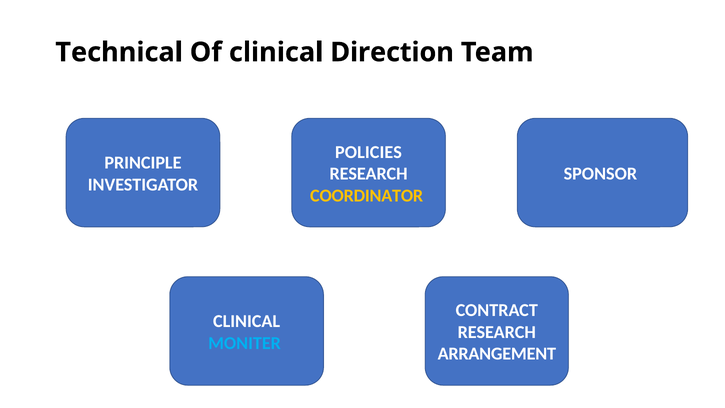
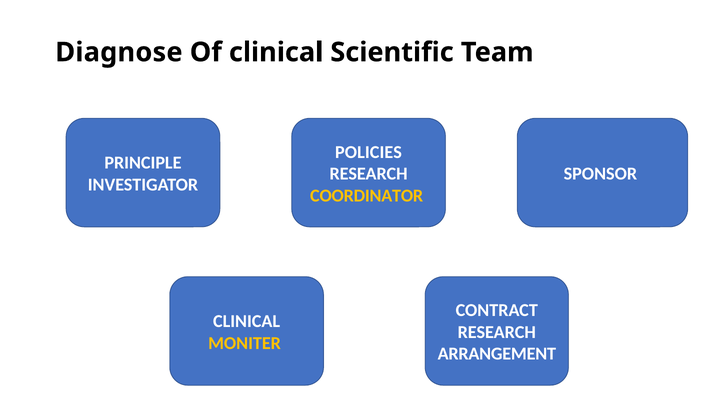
Technical: Technical -> Diagnose (119, 52)
Direction: Direction -> Scientific (392, 52)
MONITER colour: light blue -> yellow (245, 343)
